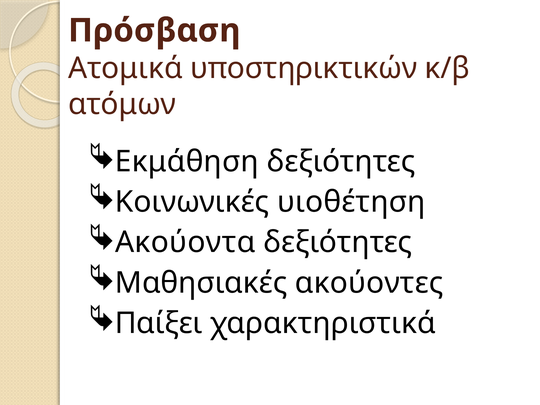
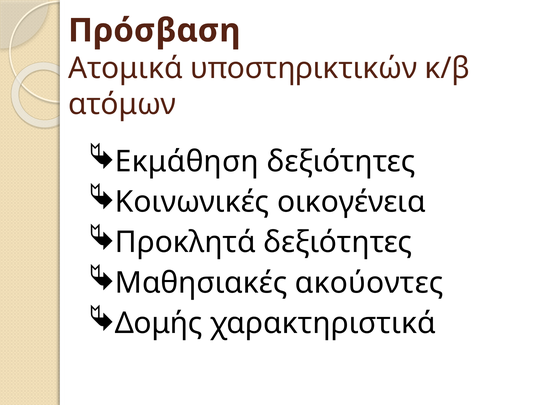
υιοθέτηση: υιοθέτηση -> οικογένεια (351, 202)
Ακούοντα: Ακούοντα -> Προκλητά (185, 242)
Παίξει: Παίξει -> Δομής (159, 323)
